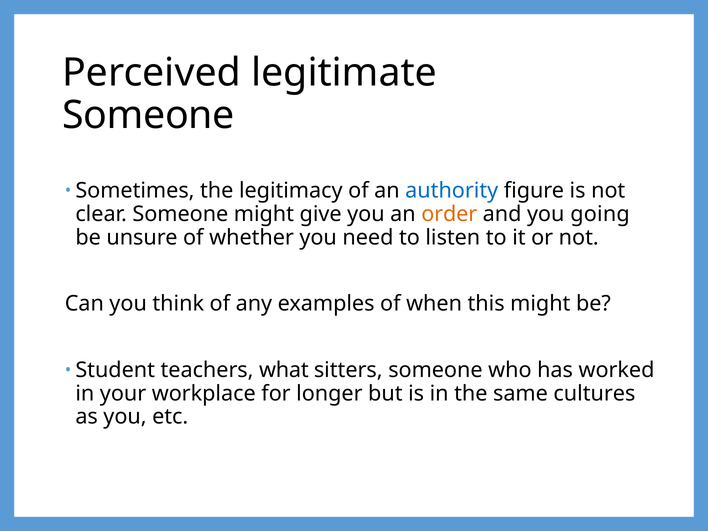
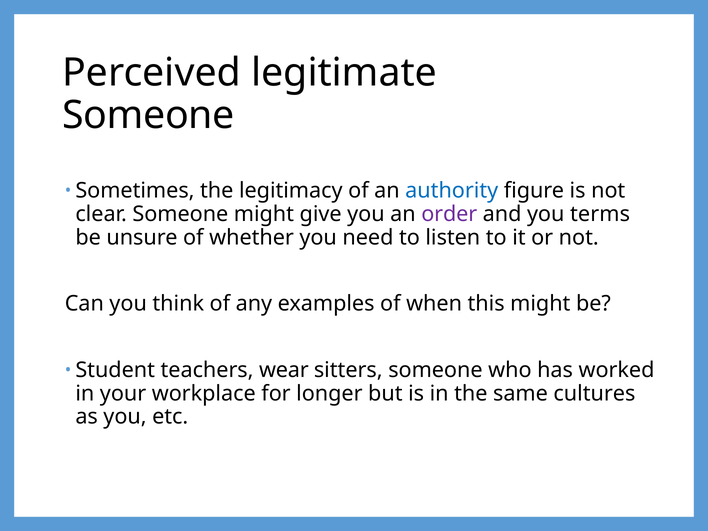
order colour: orange -> purple (449, 214)
going: going -> terms (600, 214)
what: what -> wear (284, 370)
